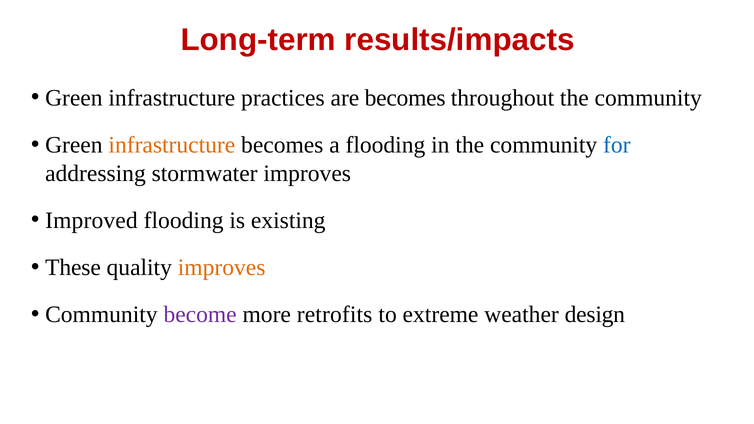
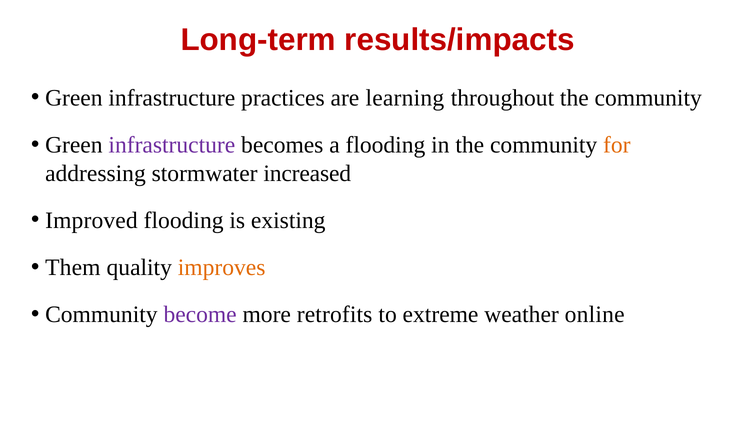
are becomes: becomes -> learning (405, 98)
infrastructure colour: orange -> purple (172, 145)
for colour: blue -> orange (617, 145)
stormwater improves: improves -> increased (307, 173)
These: These -> Them (73, 268)
design: design -> online (595, 315)
